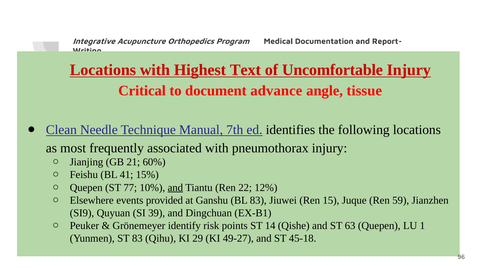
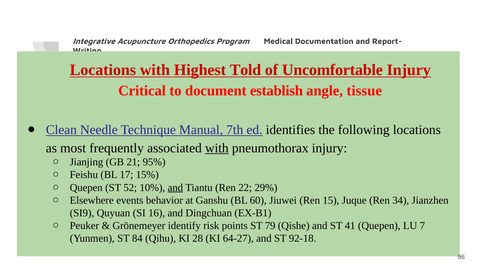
Text: Text -> Told (246, 70)
advance: advance -> establish (276, 91)
with underline: none -> present (217, 148)
60%: 60% -> 95% (154, 162)
41: 41 -> 17 (127, 175)
77: 77 -> 52 (130, 188)
12%: 12% -> 29% (266, 188)
provided: provided -> behavior (164, 200)
BL 83: 83 -> 60 (258, 200)
59: 59 -> 34 (401, 200)
39: 39 -> 16 (157, 213)
14: 14 -> 79 (270, 226)
63: 63 -> 41 (350, 226)
1: 1 -> 7 (422, 226)
ST 83: 83 -> 84 (137, 239)
29: 29 -> 28 (198, 239)
49-27: 49-27 -> 64-27 (238, 239)
45-18: 45-18 -> 92-18 (303, 239)
